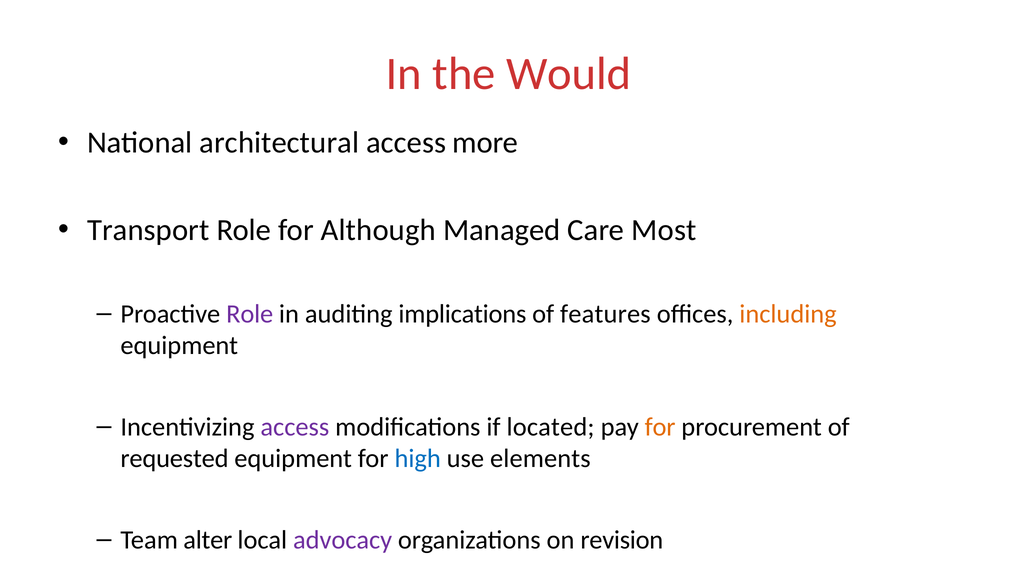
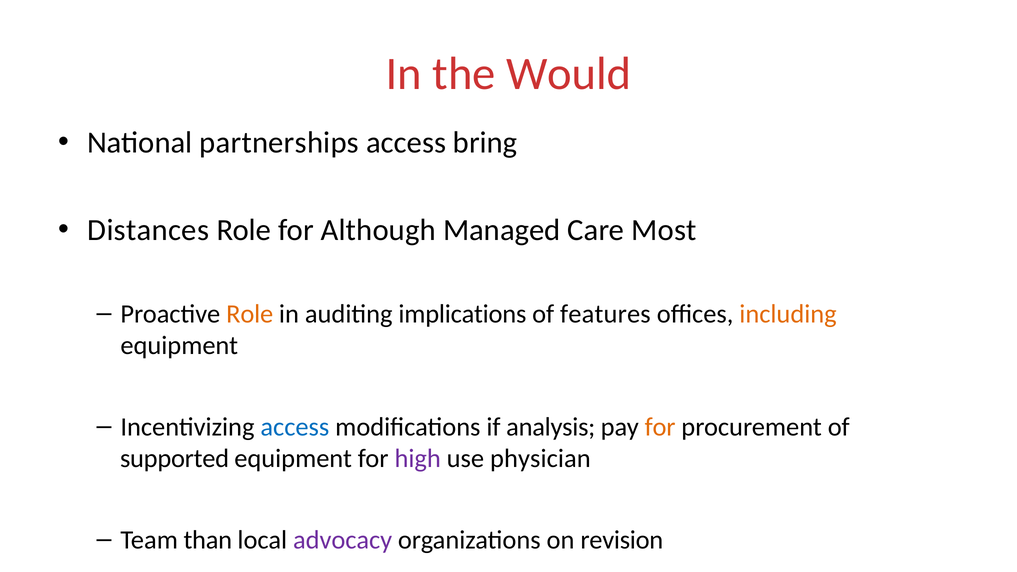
architectural: architectural -> partnerships (279, 143)
more: more -> bring (485, 143)
Transport: Transport -> Distances (148, 230)
Role colour: purple -> orange (250, 314)
access colour: purple -> blue (295, 427)
located: located -> analysis (551, 427)
requested: requested -> supported (175, 459)
high colour: blue -> purple (418, 459)
elements: elements -> physician (540, 459)
alter: alter -> than (208, 540)
